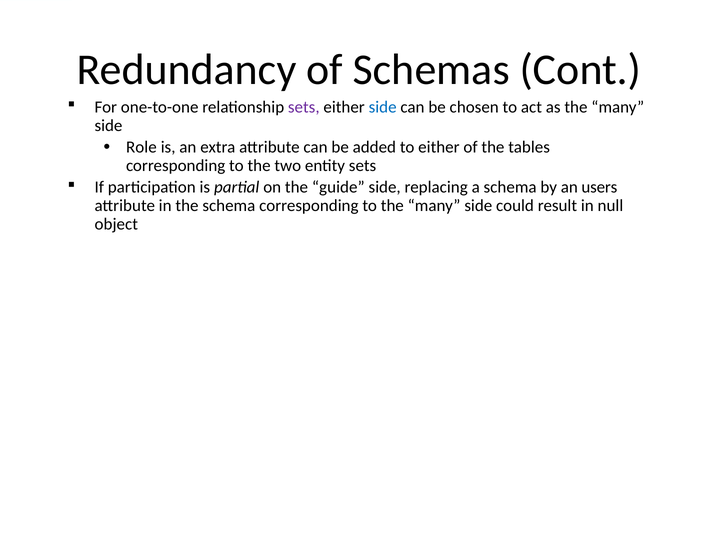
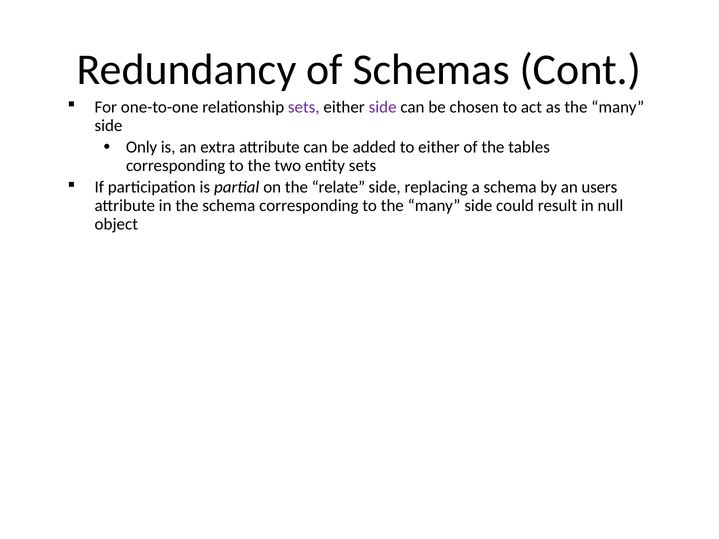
side colour: blue -> purple (383, 107)
Role: Role -> Only (142, 147)
guide: guide -> relate (338, 187)
